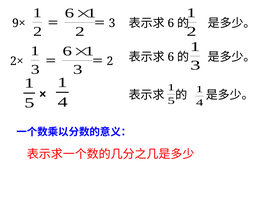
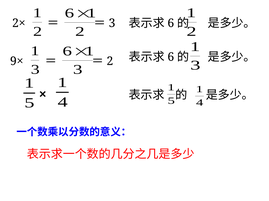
9×: 9× -> 2× (19, 23)
2×: 2× -> 9× (17, 61)
